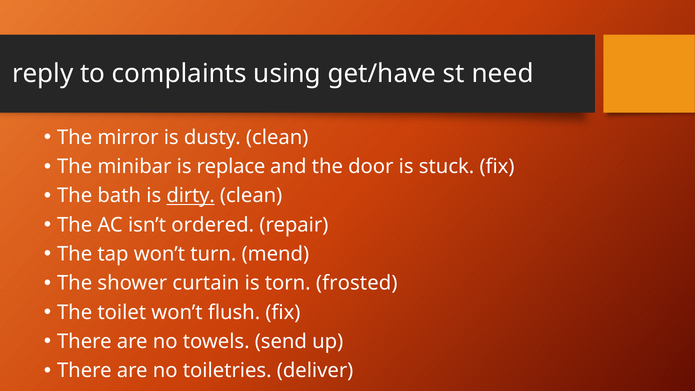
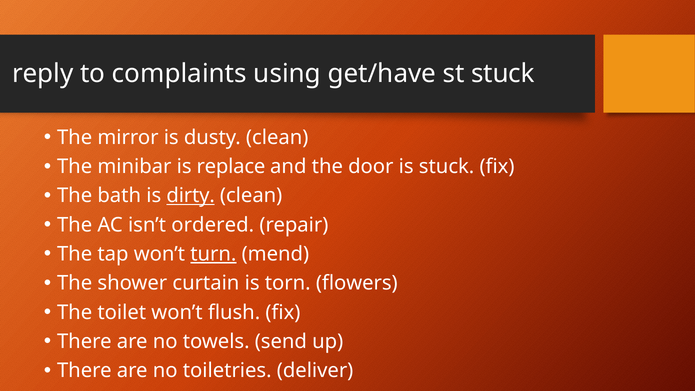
st need: need -> stuck (503, 74)
turn underline: none -> present (213, 254)
frosted: frosted -> flowers (357, 283)
